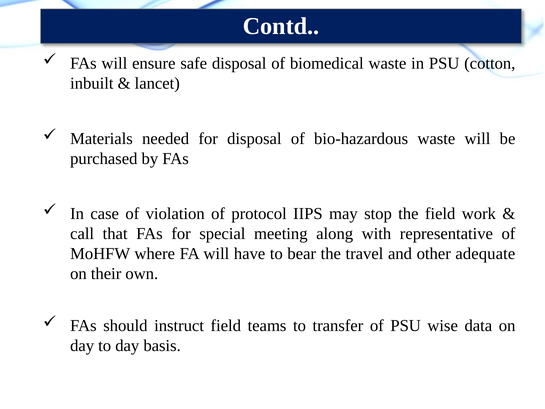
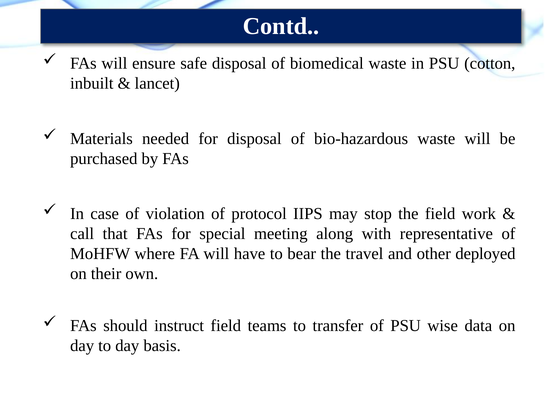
adequate: adequate -> deployed (485, 254)
